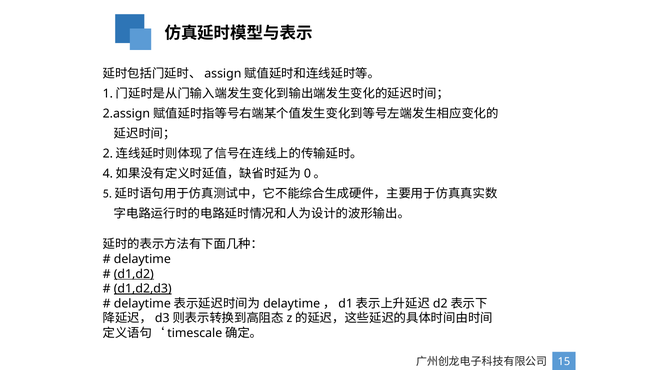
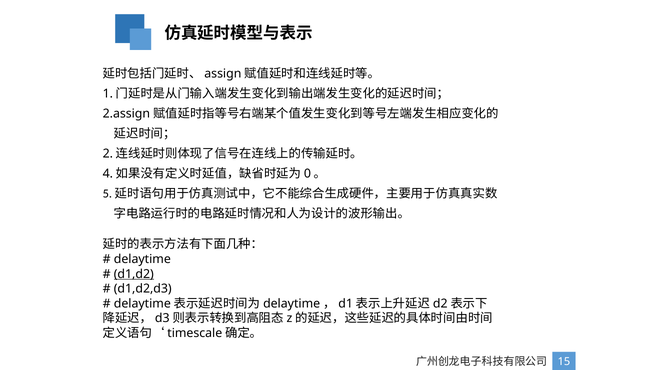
d1,d2,d3 underline: present -> none (143, 289)
